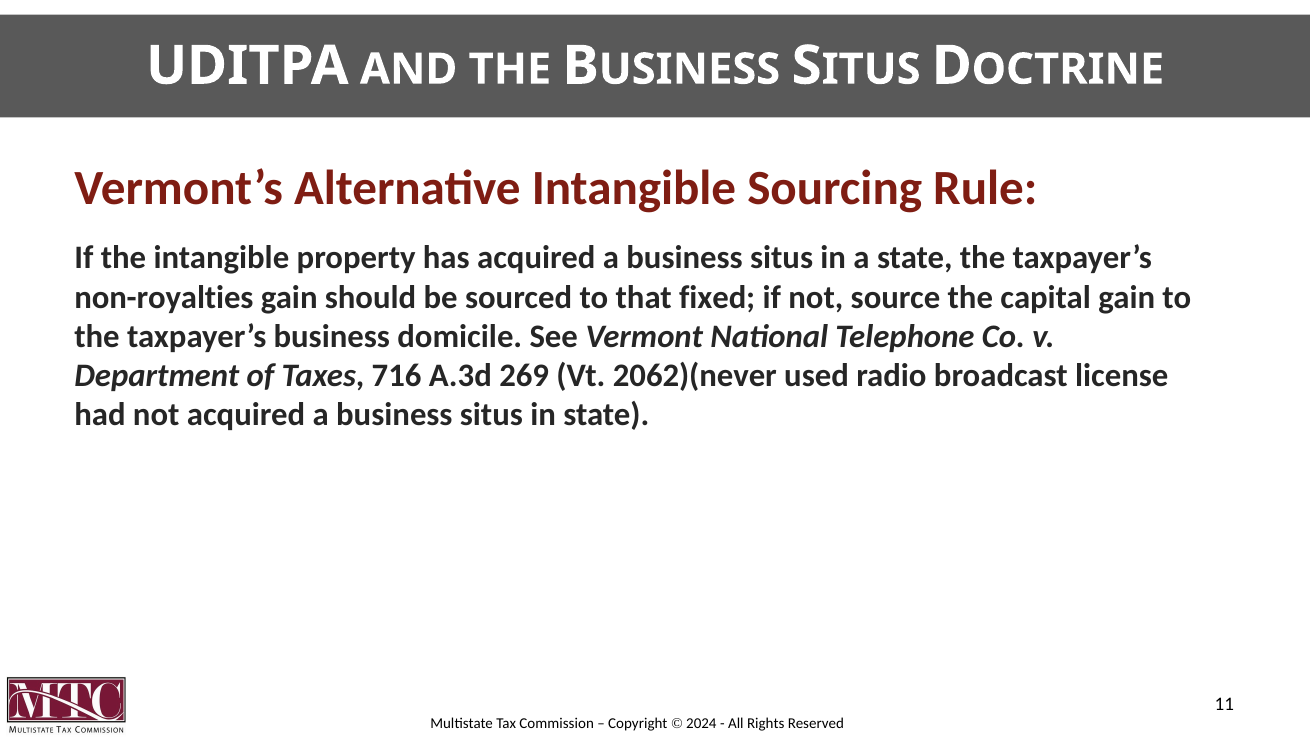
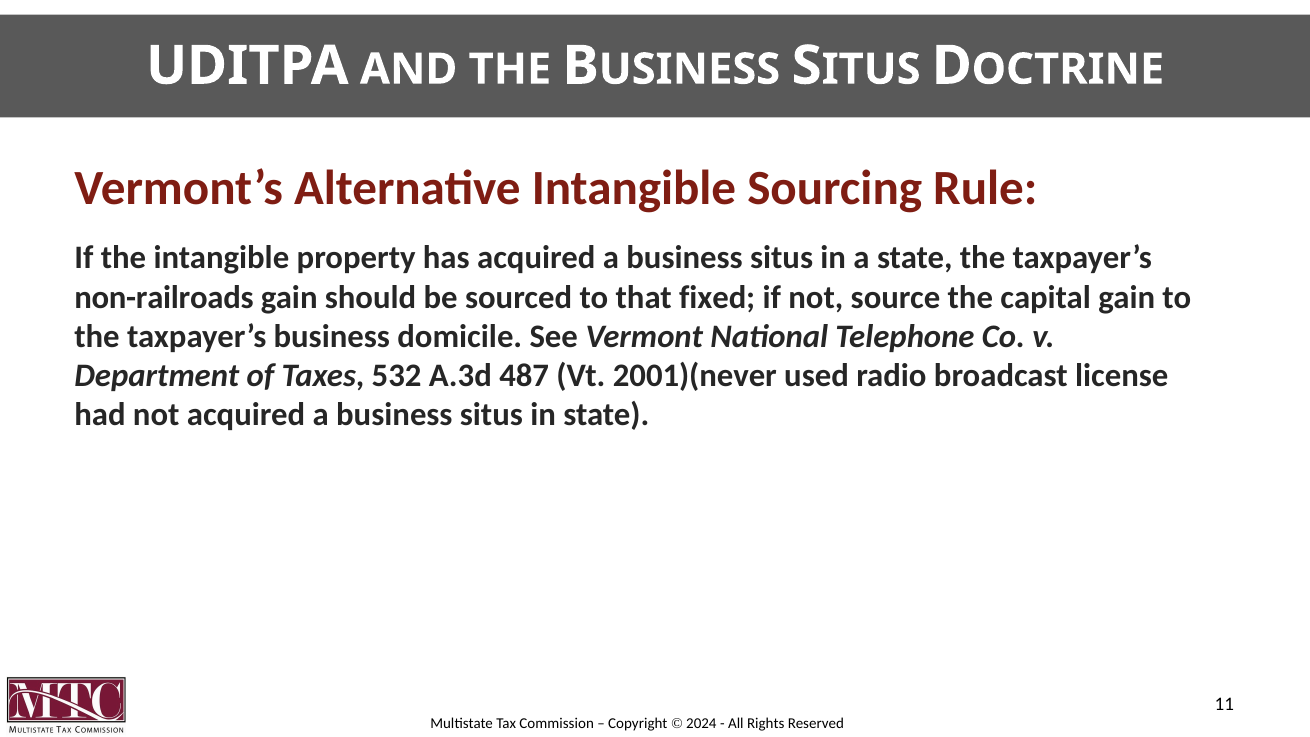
non-royalties: non-royalties -> non-railroads (164, 297)
716: 716 -> 532 (397, 376)
269: 269 -> 487 (524, 376)
2062)(never: 2062)(never -> 2001)(never (695, 376)
